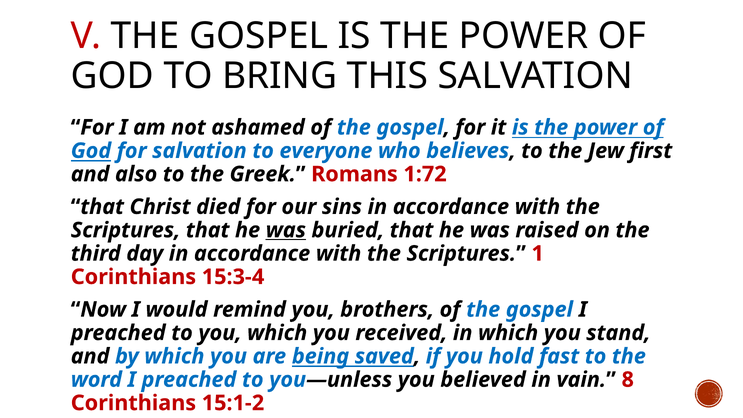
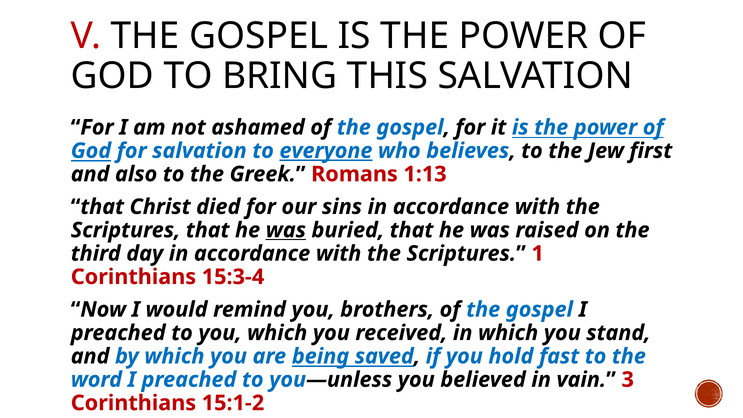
everyone underline: none -> present (326, 151)
1:72: 1:72 -> 1:13 (425, 174)
8: 8 -> 3 (628, 380)
